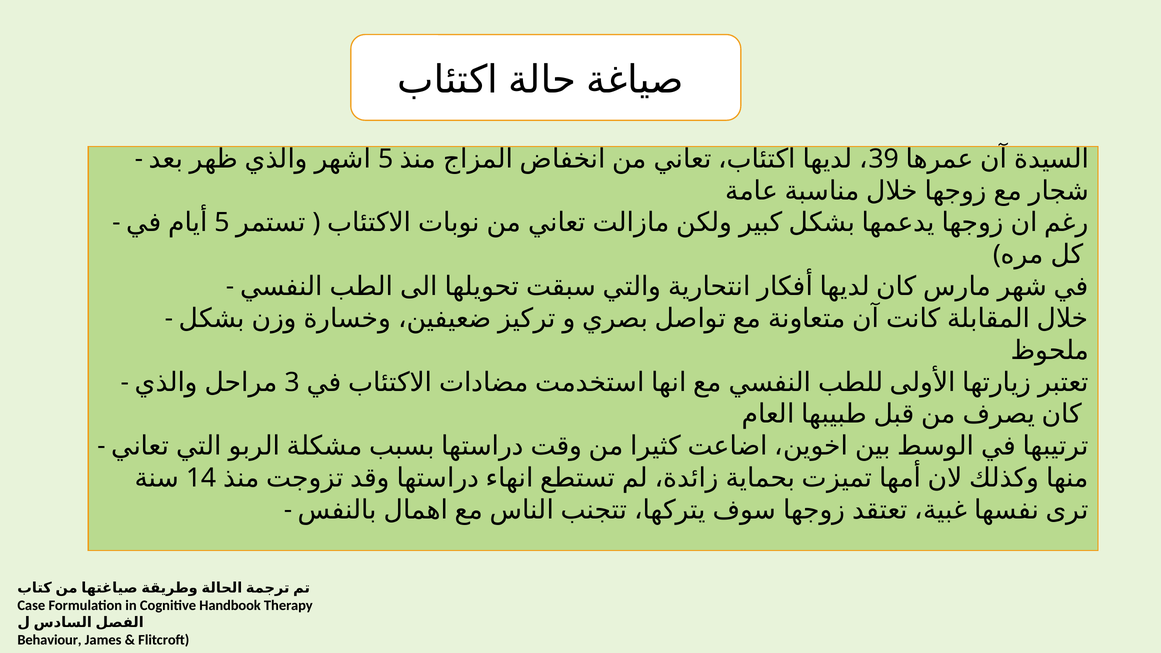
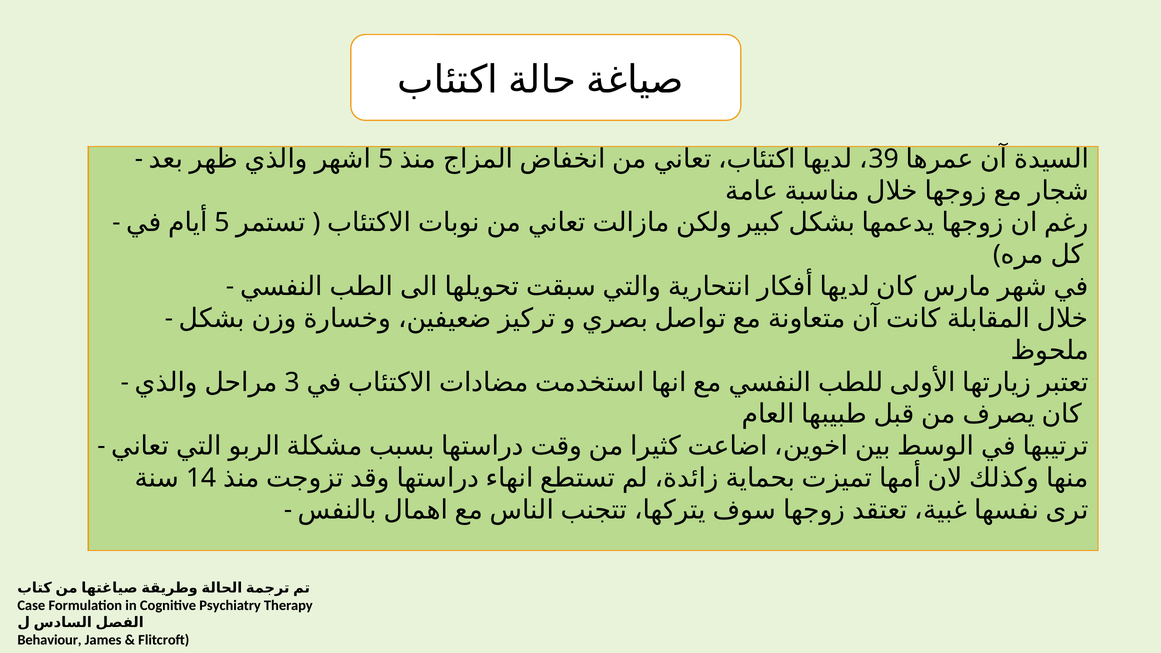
Handbook: Handbook -> Psychiatry (230, 605)
